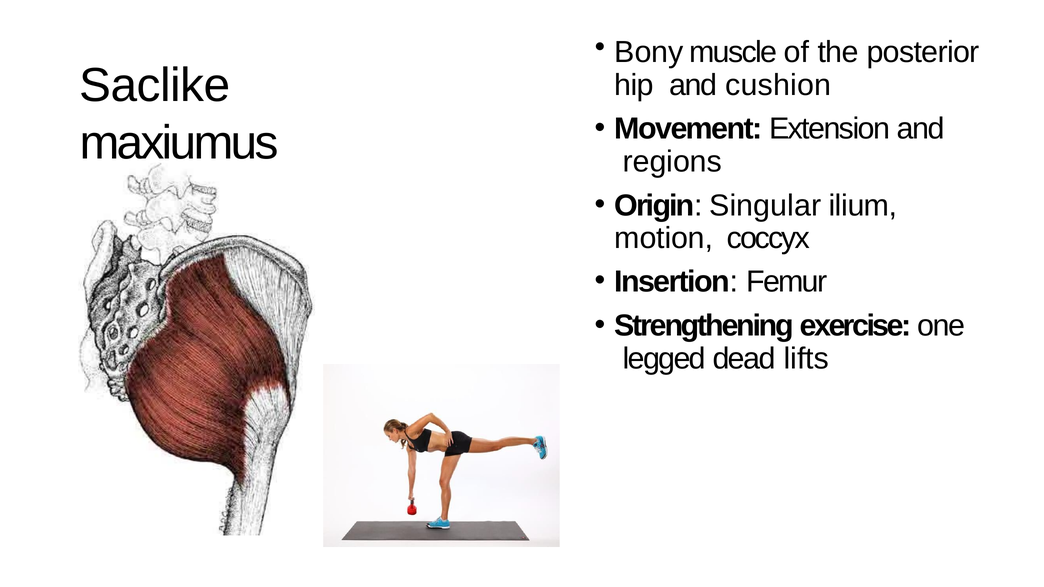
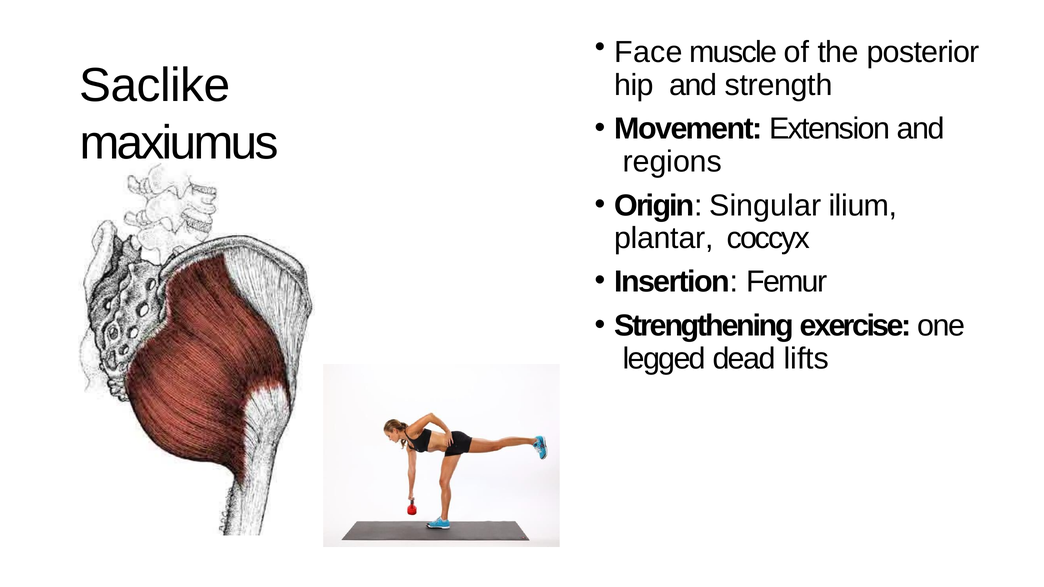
Bony: Bony -> Face (649, 52)
cushion: cushion -> strength (779, 85)
motion: motion -> plantar (664, 238)
